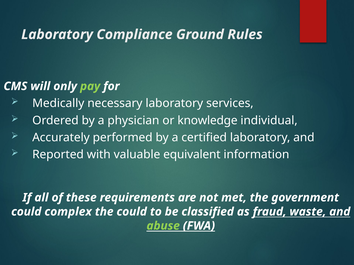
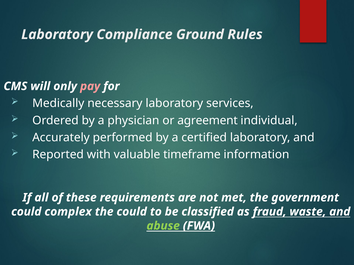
pay colour: light green -> pink (90, 86)
knowledge: knowledge -> agreement (208, 121)
equivalent: equivalent -> timeframe (192, 155)
